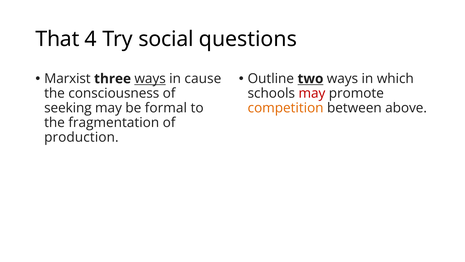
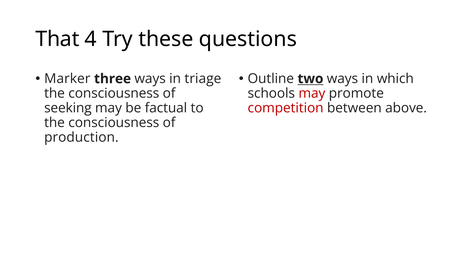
social: social -> these (166, 39)
Marxist: Marxist -> Marker (67, 79)
ways underline: present -> none (150, 79)
cause: cause -> triage (203, 79)
formal: formal -> factual (166, 108)
competition colour: orange -> red (286, 108)
fragmentation: fragmentation -> consciousness (114, 123)
